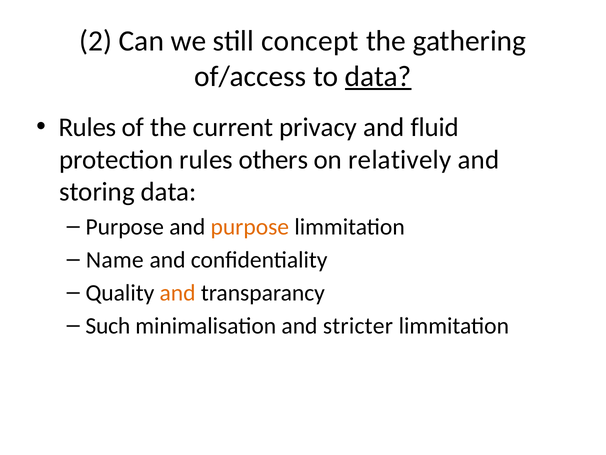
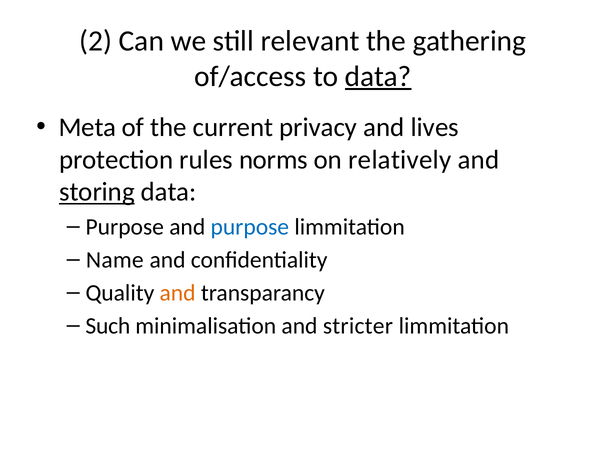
concept: concept -> relevant (310, 41)
Rules: Rules -> Meta (87, 127)
fluid: fluid -> lives (435, 127)
others: others -> norms (273, 159)
storing underline: none -> present (97, 192)
purpose colour: orange -> blue (250, 227)
